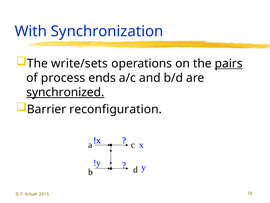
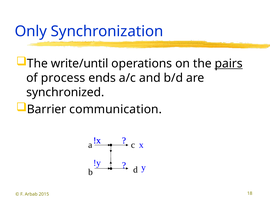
With: With -> Only (31, 31)
write/sets: write/sets -> write/until (80, 63)
synchronized underline: present -> none (65, 92)
reconfiguration: reconfiguration -> communication (116, 109)
